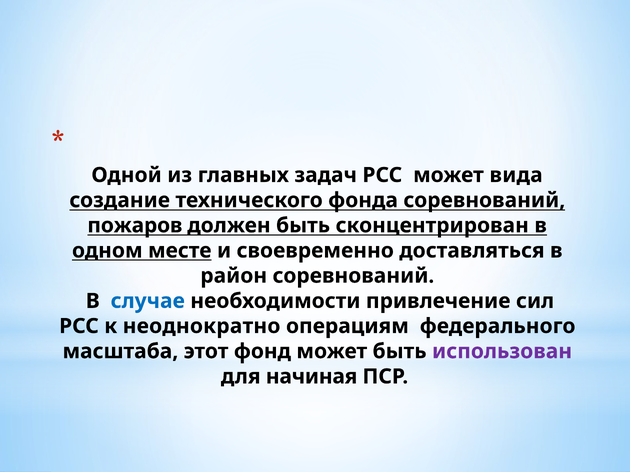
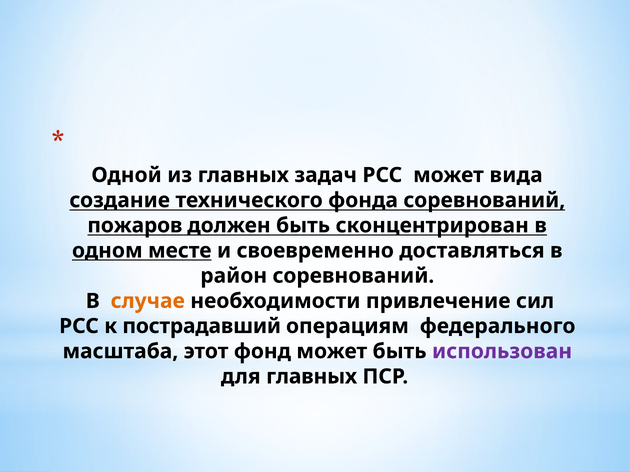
случае colour: blue -> orange (148, 301)
неоднократно: неоднократно -> пострадавший (202, 326)
для начиная: начиная -> главных (312, 377)
